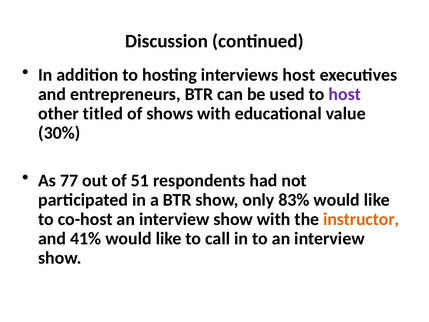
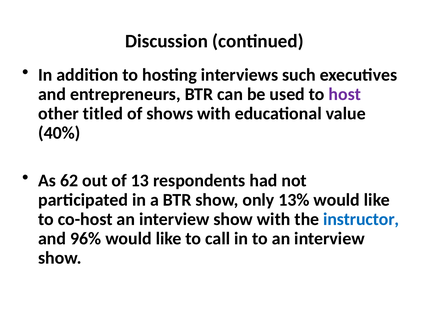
interviews host: host -> such (299, 75)
30%: 30% -> 40% (59, 133)
77: 77 -> 62 (69, 180)
51: 51 -> 13 (140, 180)
83%: 83% -> 13% (294, 200)
instructor colour: orange -> blue (361, 219)
41%: 41% -> 96% (86, 238)
